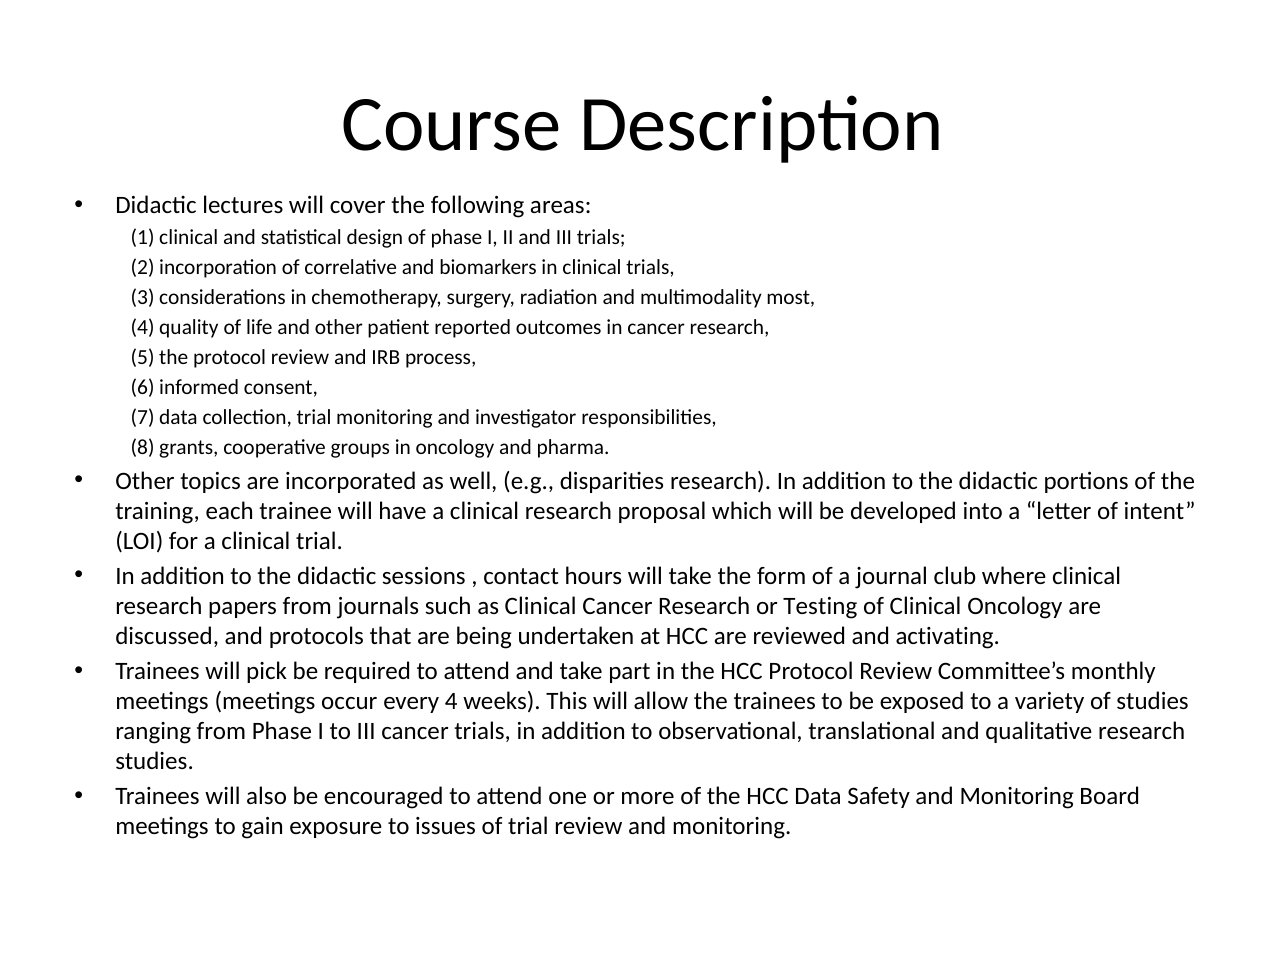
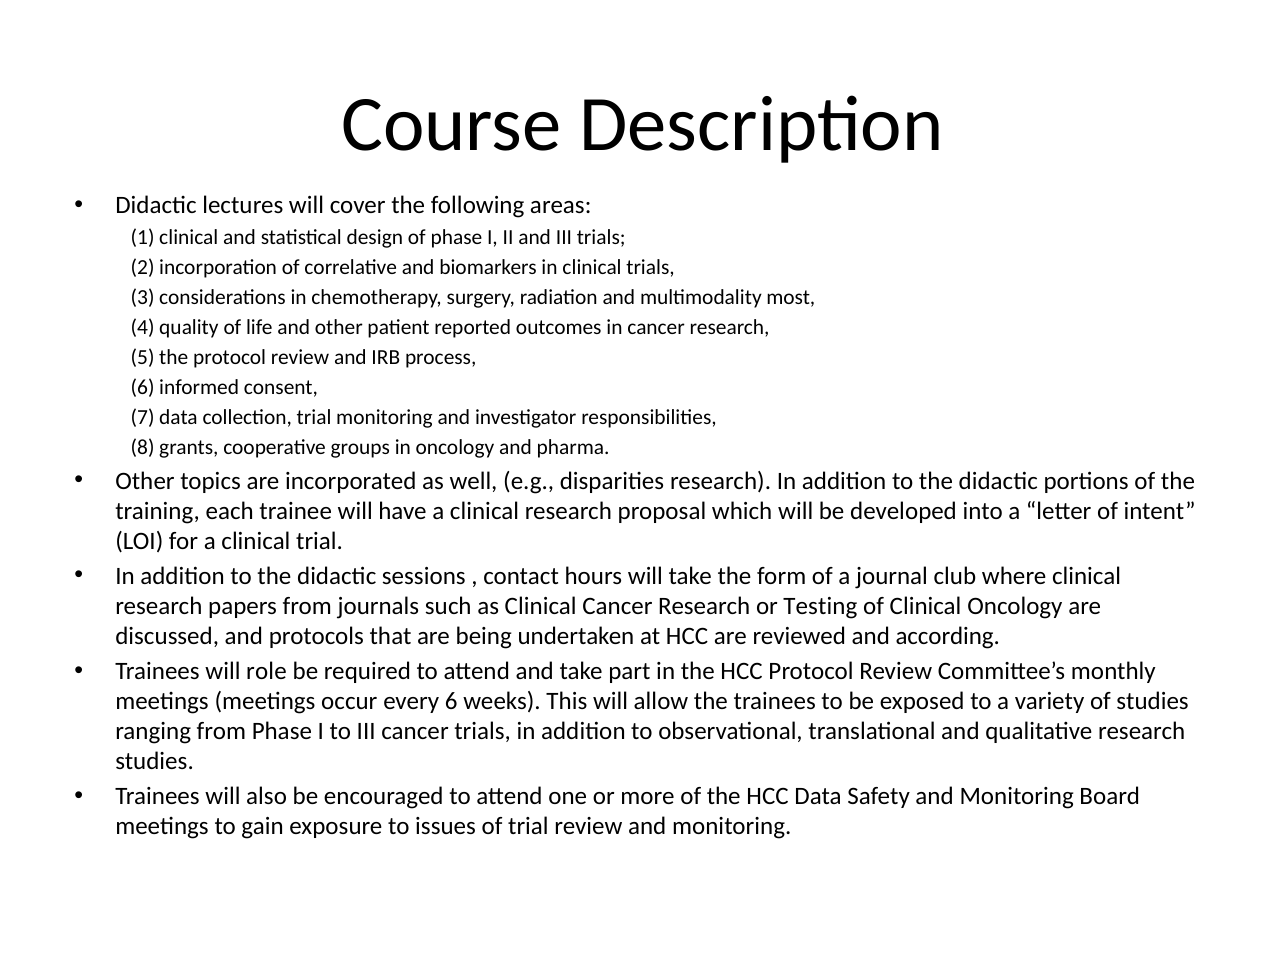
activating: activating -> according (948, 636)
pick: pick -> role (266, 671)
every 4: 4 -> 6 (451, 701)
